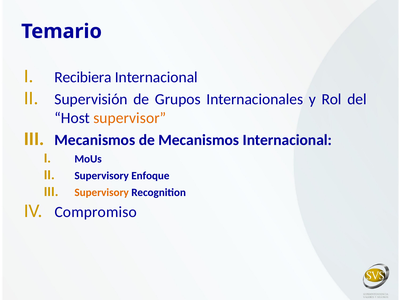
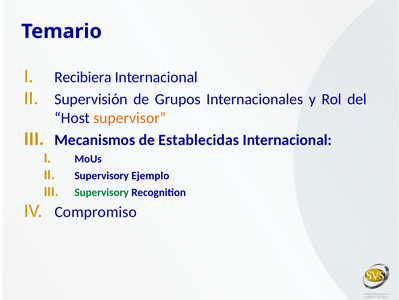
de Mecanismos: Mecanismos -> Establecidas (199, 140)
Enfoque: Enfoque -> Ejemplo (150, 175)
Supervisory colour: orange -> green (102, 192)
